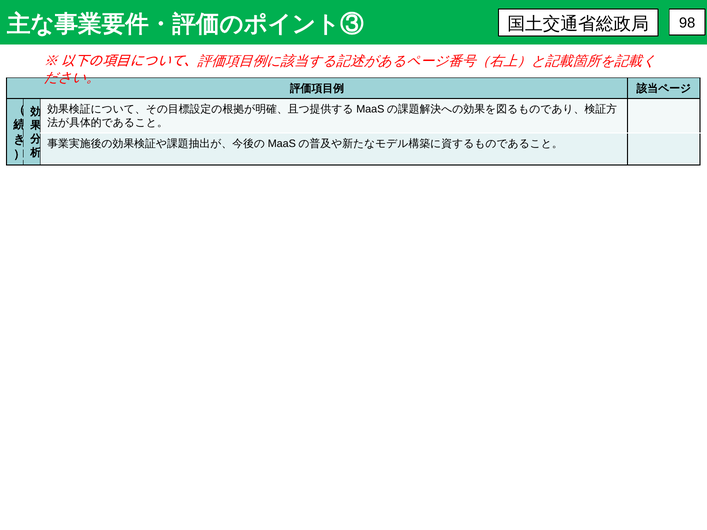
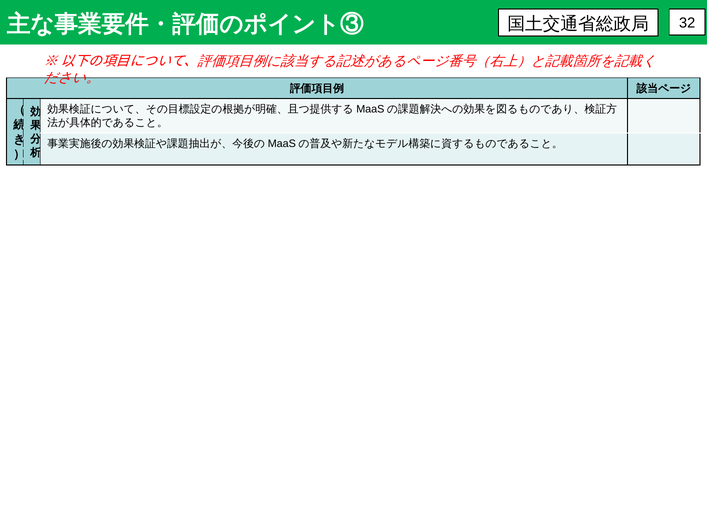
98: 98 -> 32 (687, 23)
